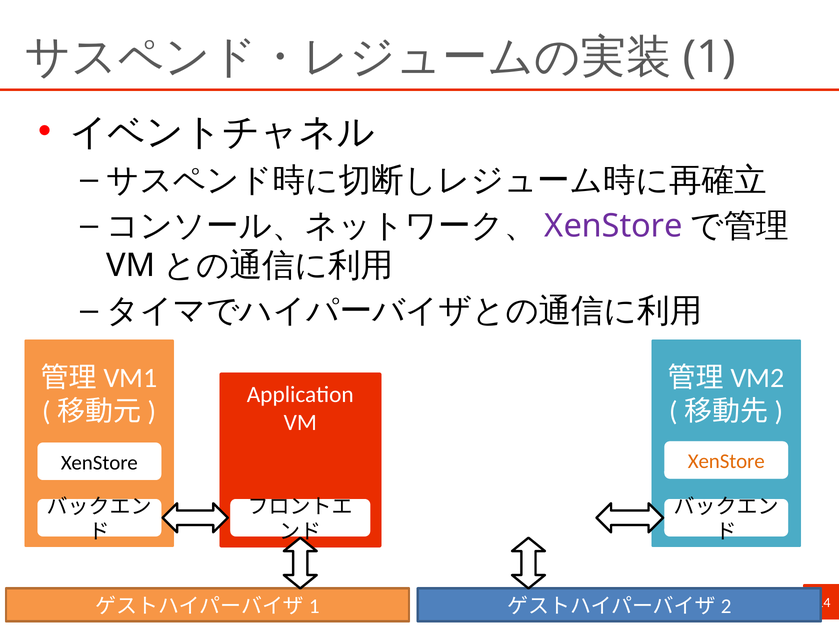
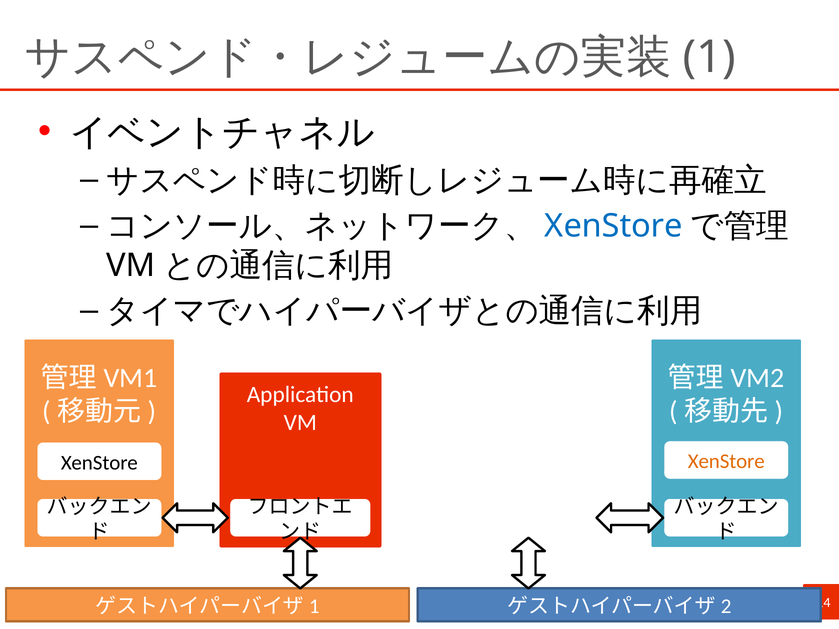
XenStore colour: purple -> blue (614, 226)
